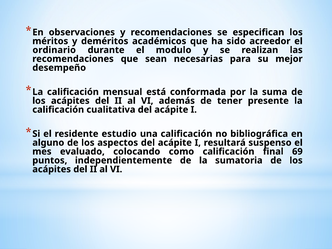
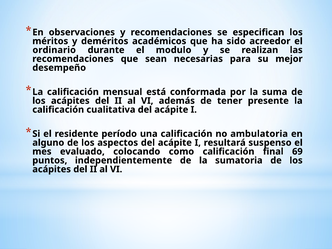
estudio: estudio -> período (119, 134)
bibliográfica: bibliográfica -> ambulatoria (259, 134)
